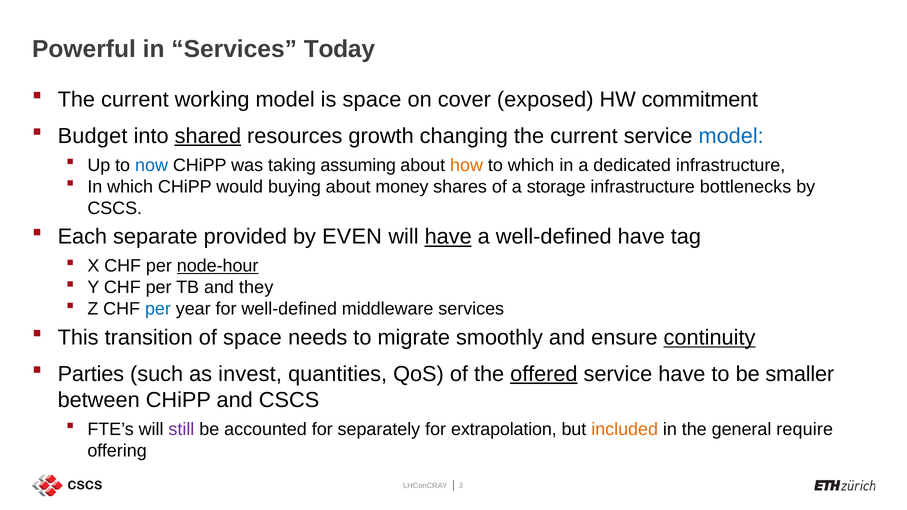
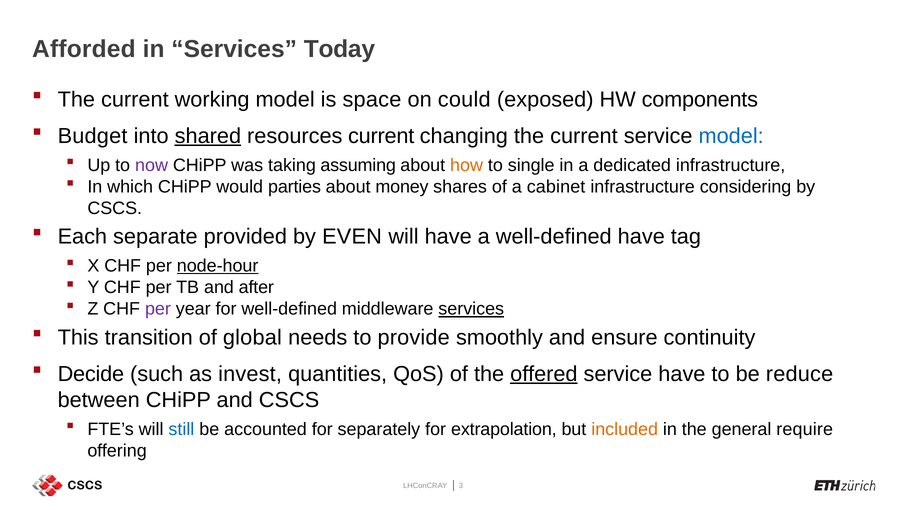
Powerful: Powerful -> Afforded (84, 49)
cover: cover -> could (464, 100)
commitment: commitment -> components (700, 100)
resources growth: growth -> current (381, 136)
now colour: blue -> purple (152, 165)
to which: which -> single (531, 165)
buying: buying -> parties (295, 187)
storage: storage -> cabinet (556, 187)
bottlenecks: bottlenecks -> considering (746, 187)
have underline: present -> none (448, 237)
they: they -> after (256, 288)
per colour: blue -> purple (158, 309)
services underline: none -> present (471, 309)
of space: space -> global (252, 338)
migrate: migrate -> provide (414, 338)
continuity underline: present -> none (710, 338)
Parties: Parties -> Decide (91, 374)
smaller: smaller -> reduce (800, 374)
still colour: purple -> blue (181, 429)
